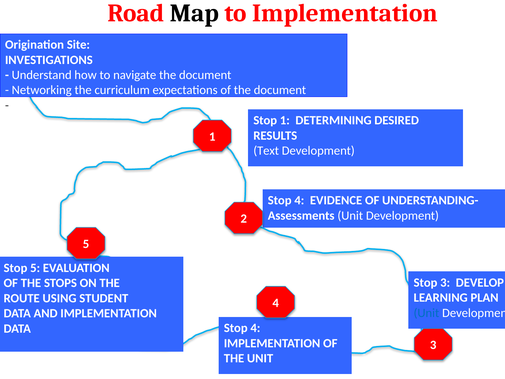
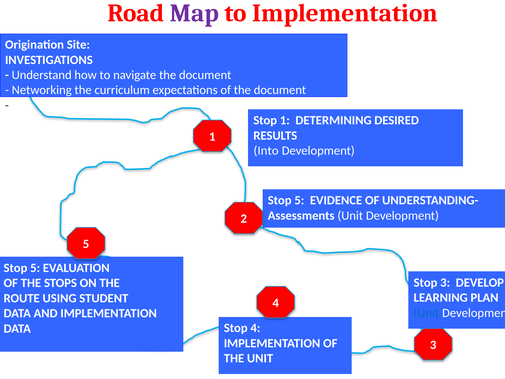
Map colour: black -> purple (194, 13)
Text: Text -> Into (266, 151)
4: 4 -> 5 (299, 200)
